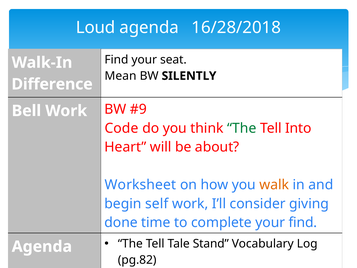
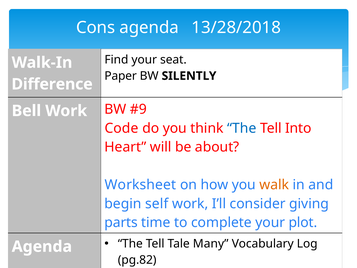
Loud: Loud -> Cons (96, 27)
16/28/2018: 16/28/2018 -> 13/28/2018 (236, 27)
Mean: Mean -> Paper (121, 76)
The colour: green -> blue (242, 128)
done: done -> parts (121, 222)
your find: find -> plot (303, 222)
Stand: Stand -> Many (211, 243)
